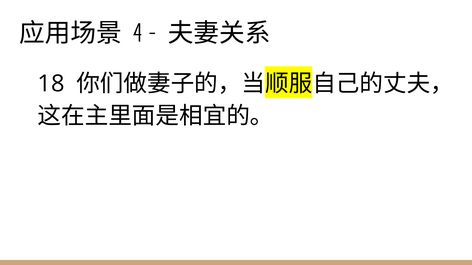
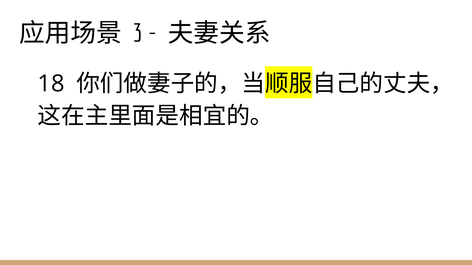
4: 4 -> 3 (138, 34)
